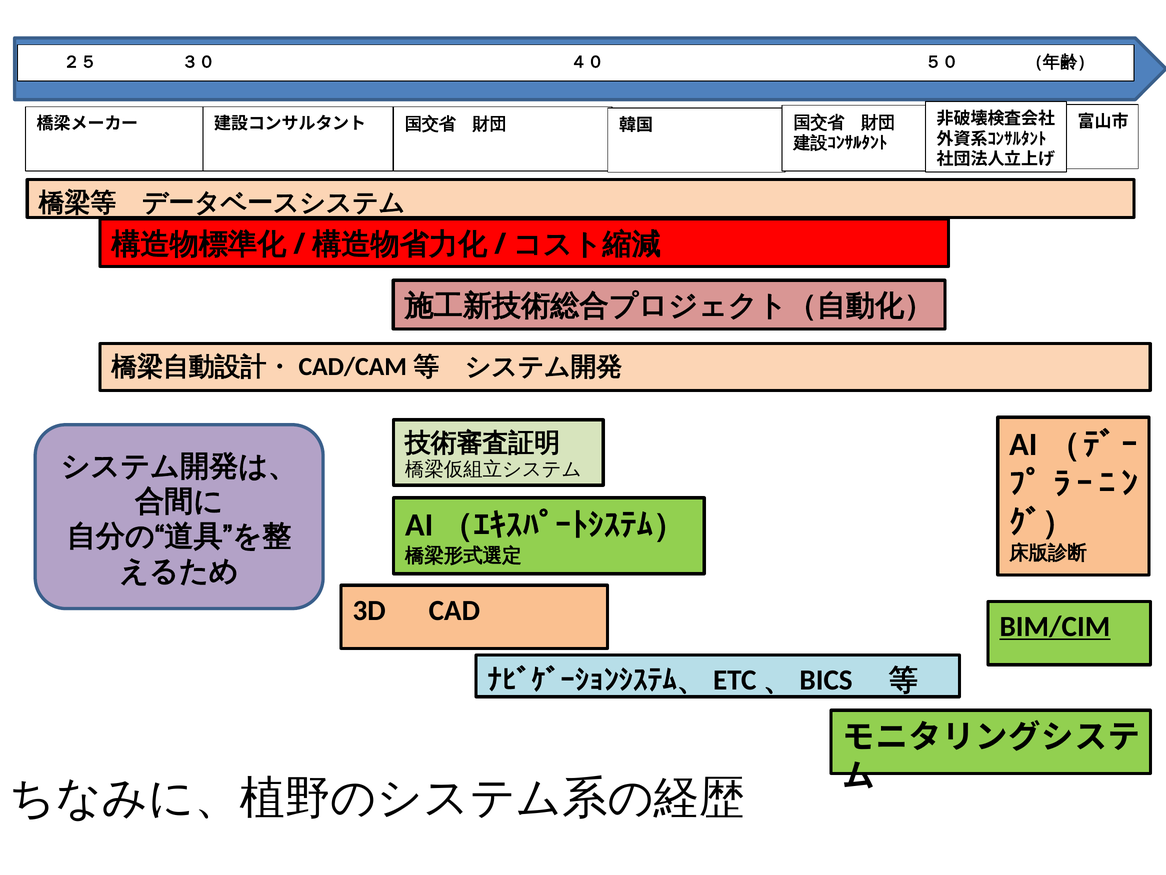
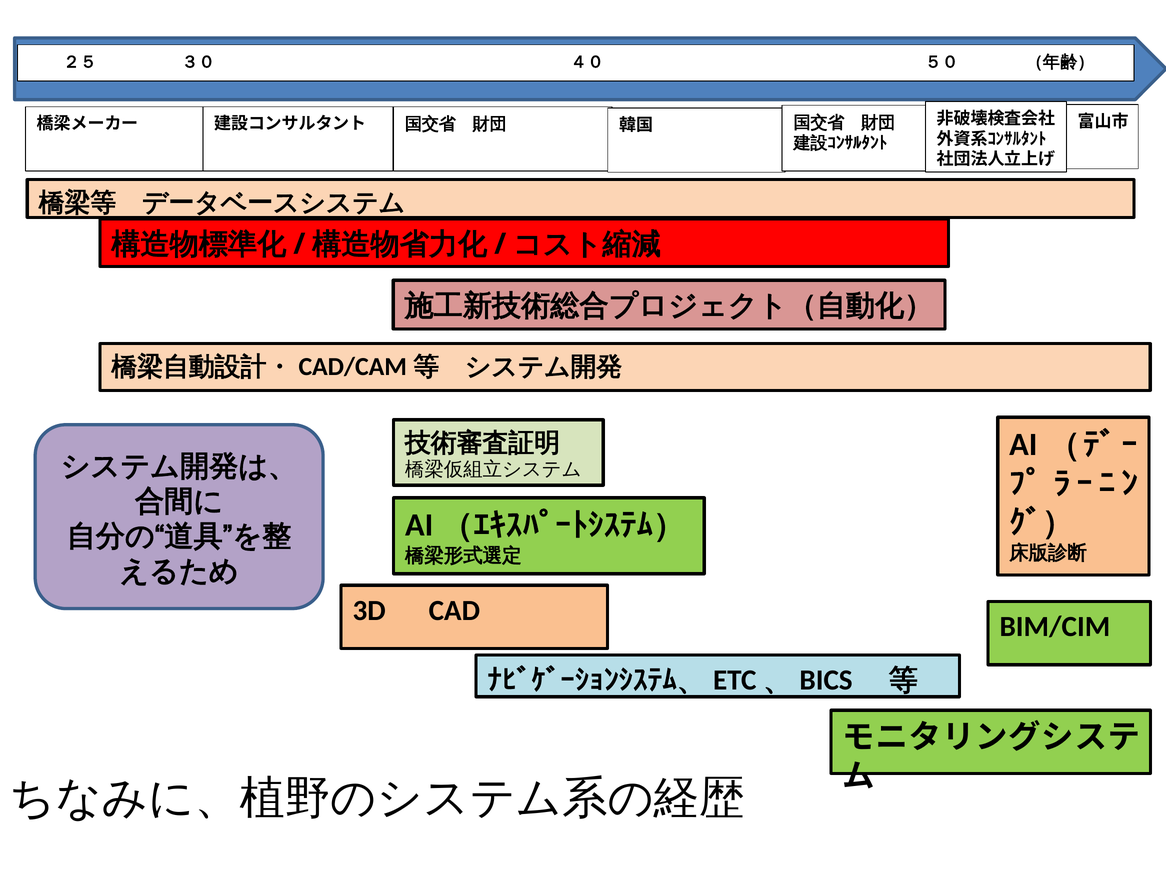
BIM/CIM underline: present -> none (1055, 626)
